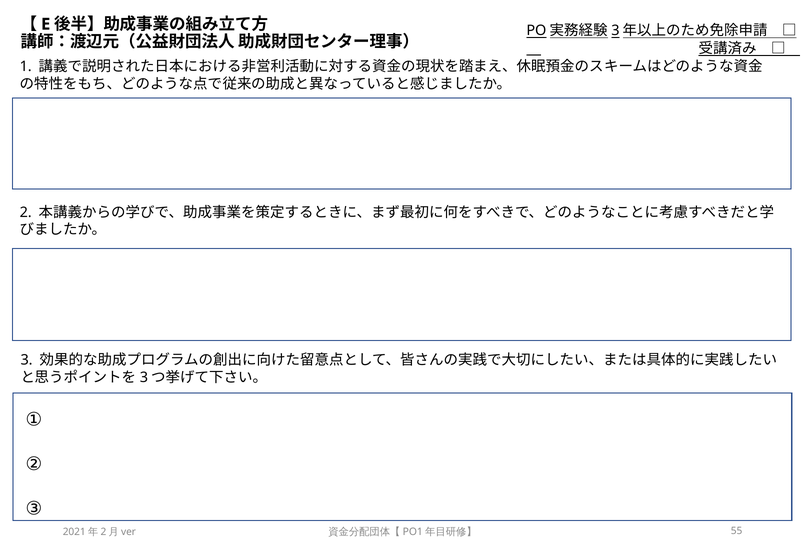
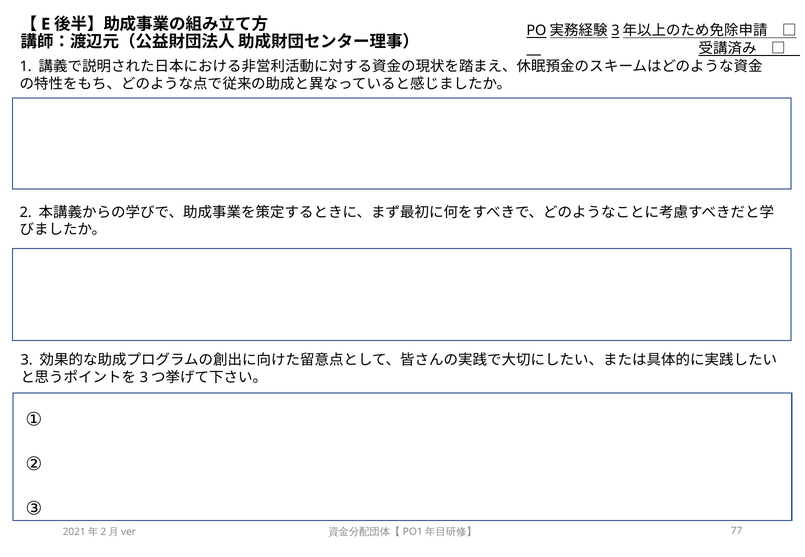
55: 55 -> 77 (737, 531)
